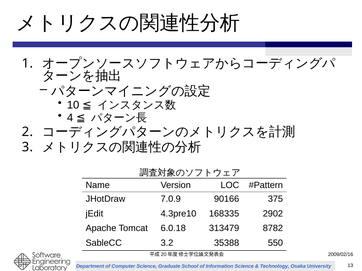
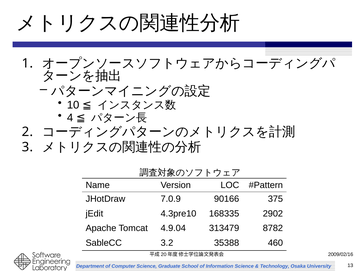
6.0.18: 6.0.18 -> 4.9.04 (173, 229)
550: 550 -> 460 (275, 243)
